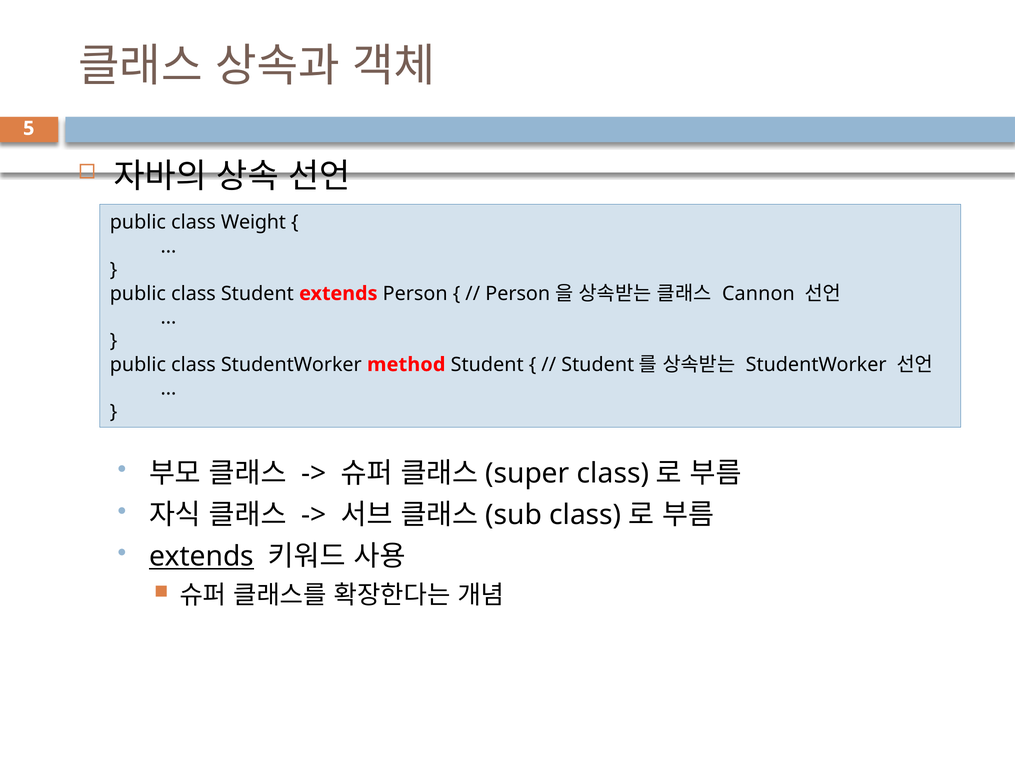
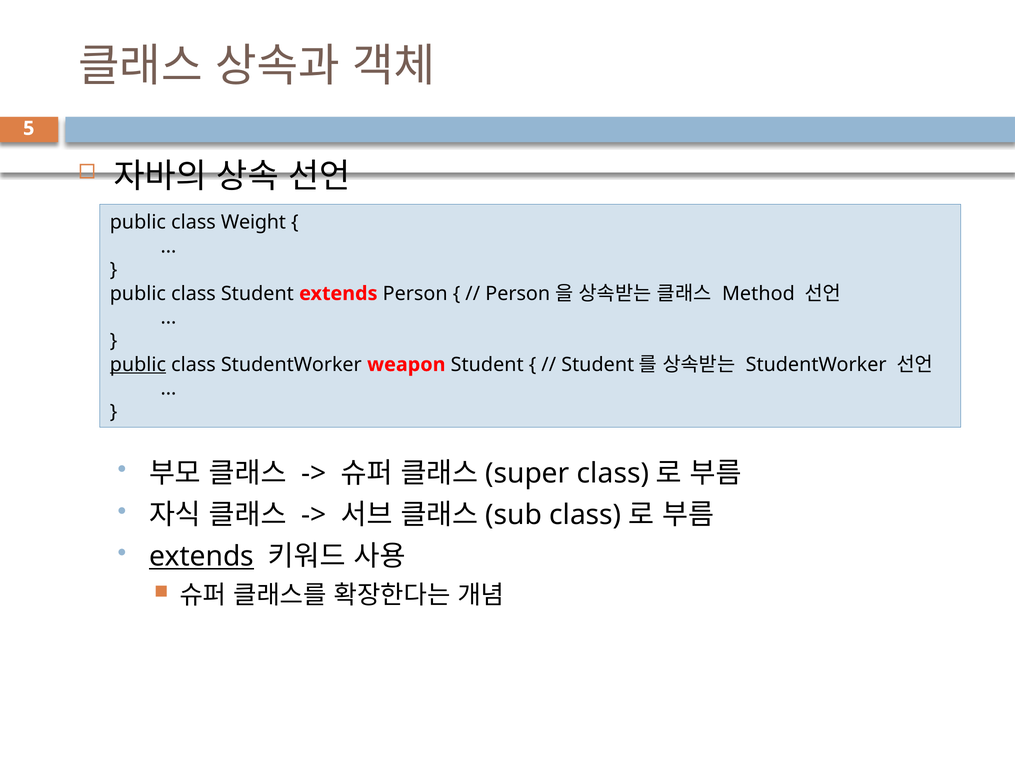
Cannon: Cannon -> Method (758, 294)
public underline: none -> present (138, 365)
method: method -> weapon (406, 365)
